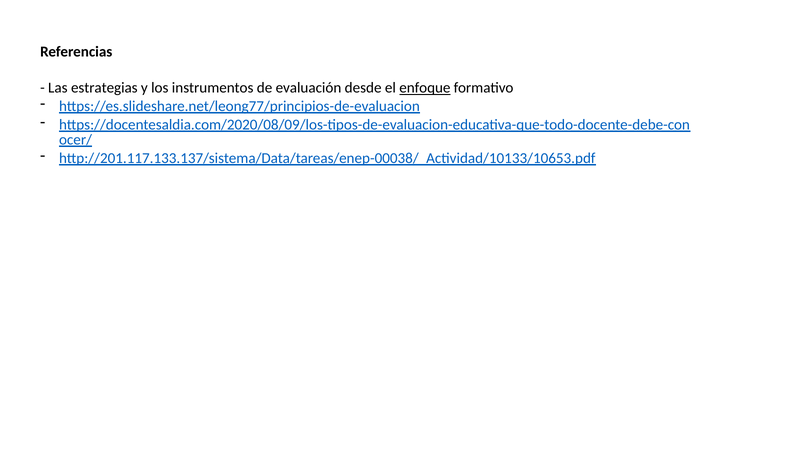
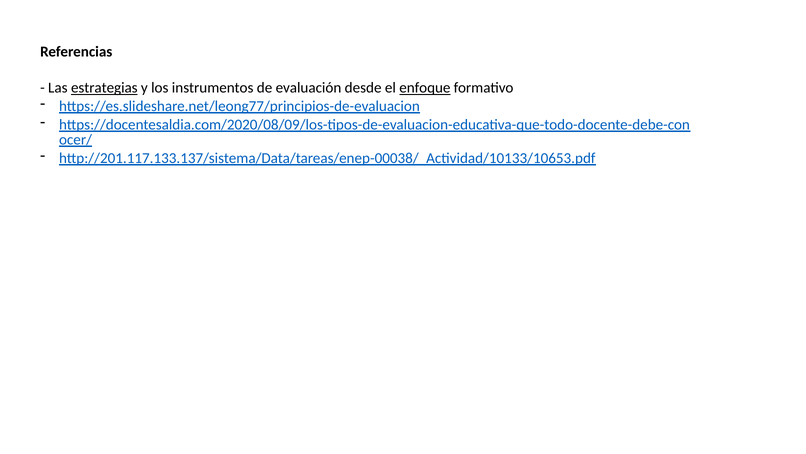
estrategias underline: none -> present (104, 88)
